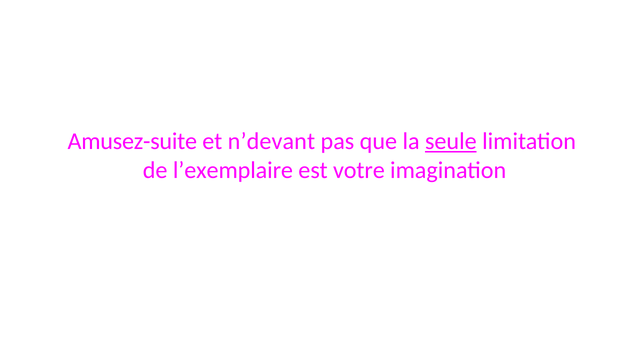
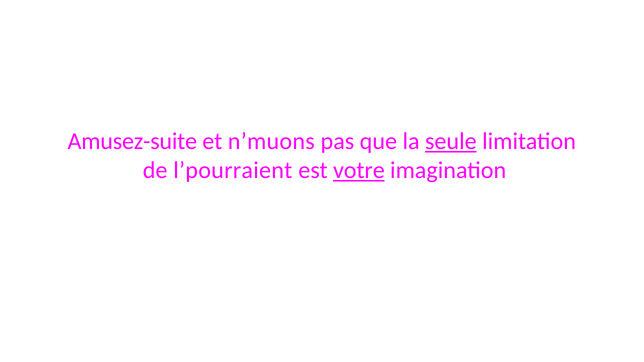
n’devant: n’devant -> n’muons (271, 142)
l’exemplaire: l’exemplaire -> l’pourraient (233, 171)
votre underline: none -> present (359, 171)
